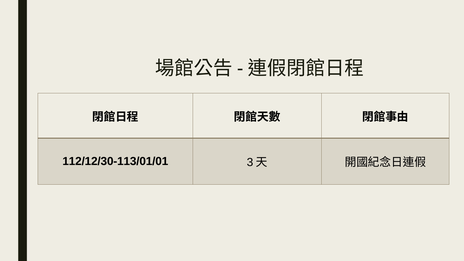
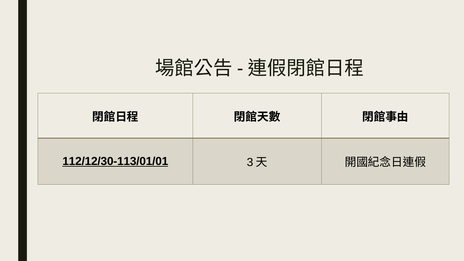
112/12/30-113/01/01 underline: none -> present (115, 161)
